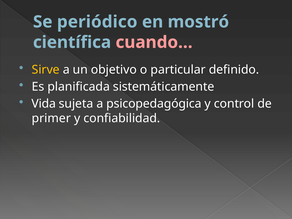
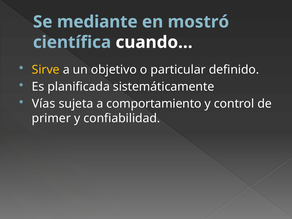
periódico: periódico -> mediante (97, 22)
cuando… colour: pink -> white (154, 42)
Vida: Vida -> Vías (44, 104)
psicopedagógica: psicopedagógica -> comportamiento (154, 104)
